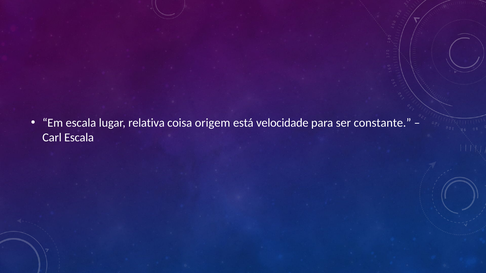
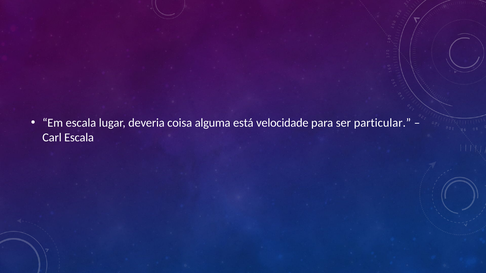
relativa: relativa -> deveria (146, 123)
origem: origem -> alguma (213, 123)
constante: constante -> particular (382, 123)
